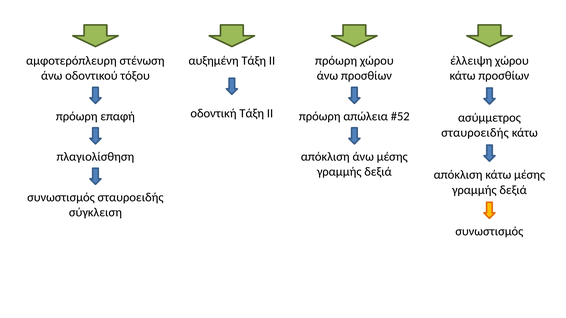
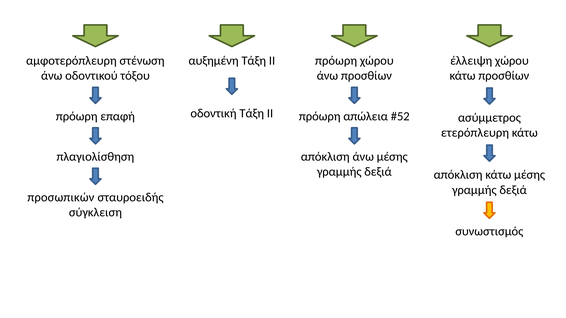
σταυροειδής: σταυροειδής -> ετερόπλευρη (475, 133)
συνωστισμός: συνωστισμός -> προσωπικών (61, 197)
